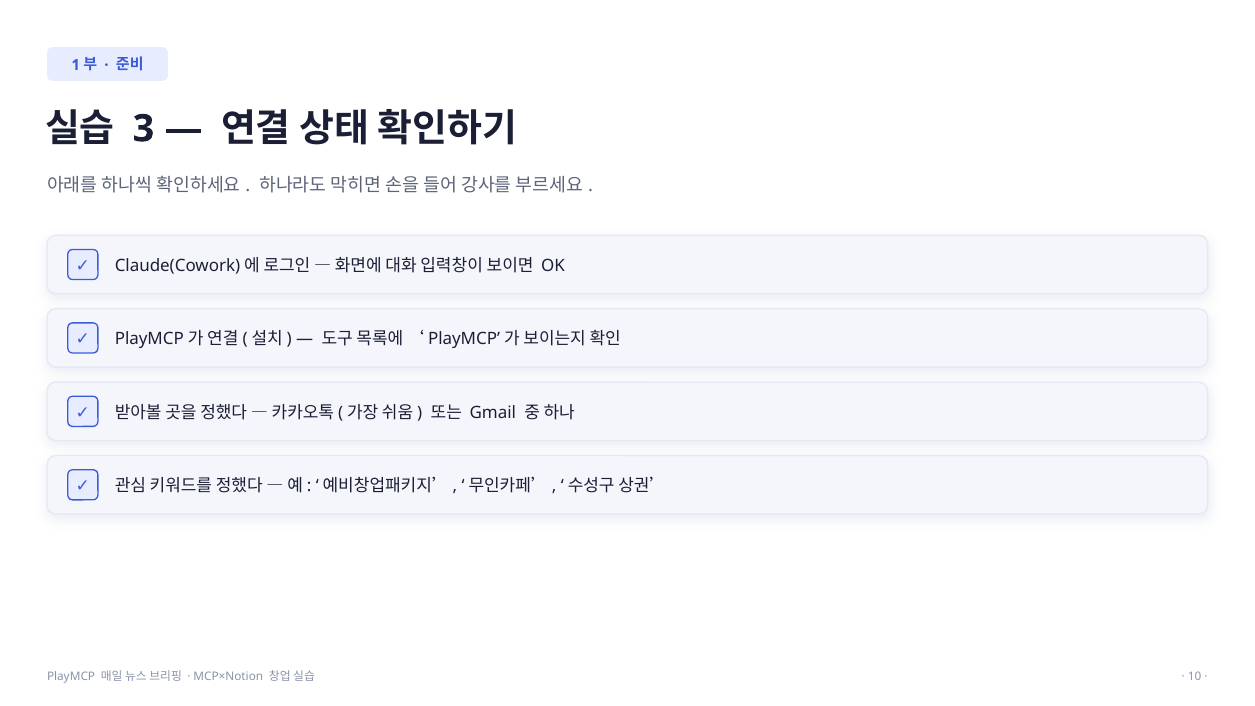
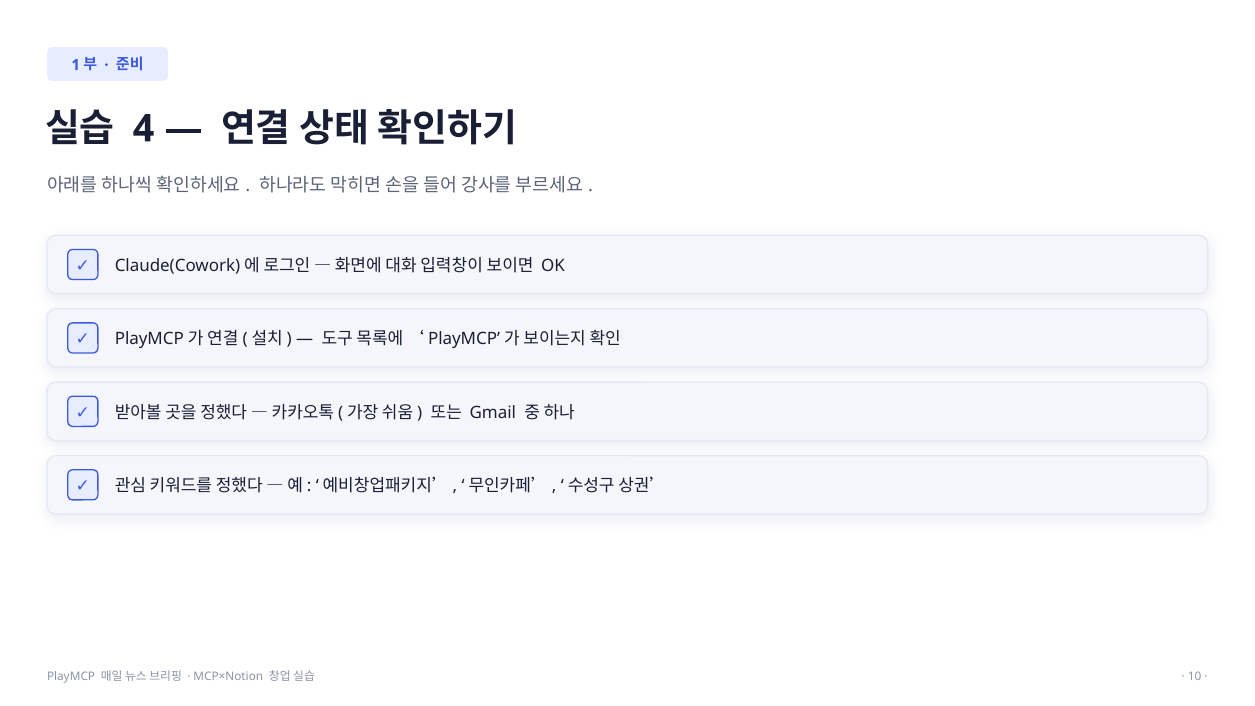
3: 3 -> 4 (144, 129)
